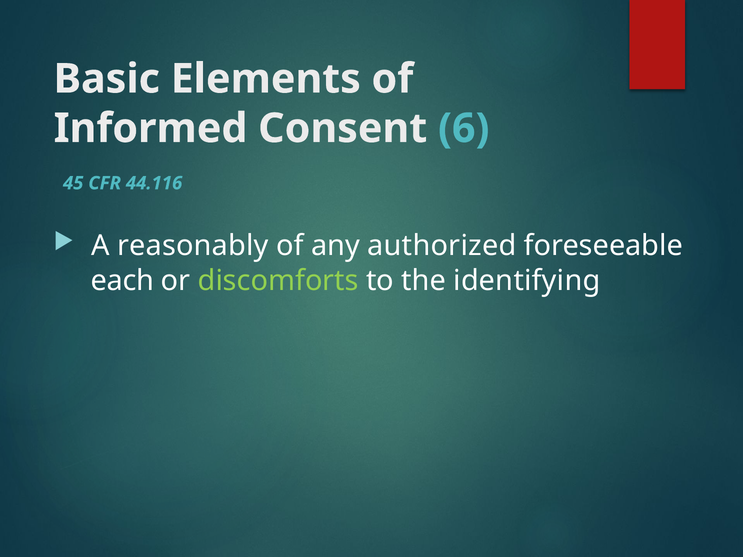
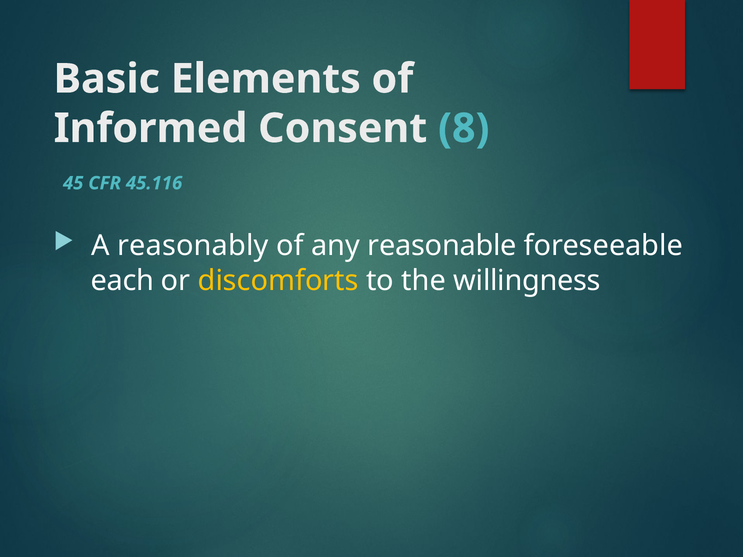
6: 6 -> 8 (464, 129)
44.116: 44.116 -> 45.116 (154, 183)
authorized: authorized -> reasonable (442, 246)
discomforts colour: light green -> yellow (278, 281)
identifying: identifying -> willingness (527, 281)
